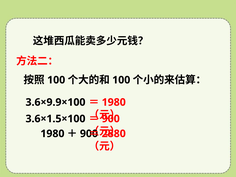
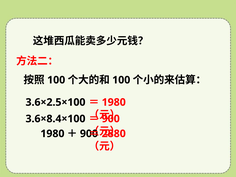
3.6×9.9×100: 3.6×9.9×100 -> 3.6×2.5×100 (55, 102)
3.6×1.5×100: 3.6×1.5×100 -> 3.6×8.4×100 (55, 119)
